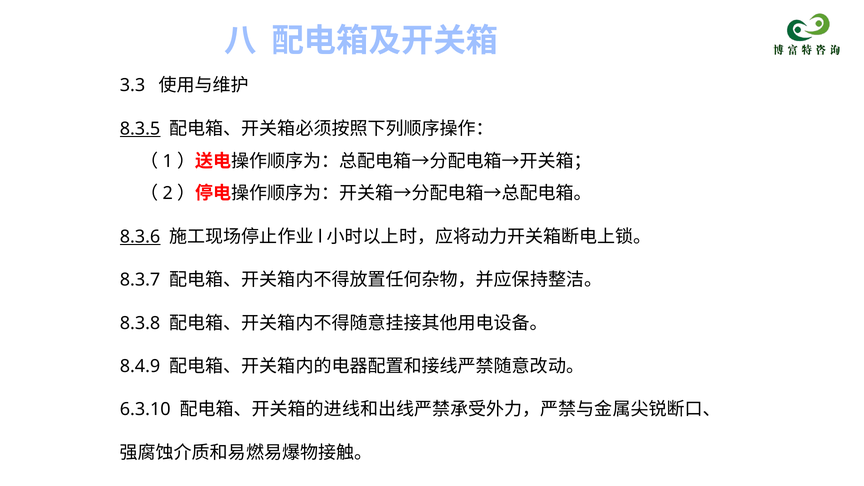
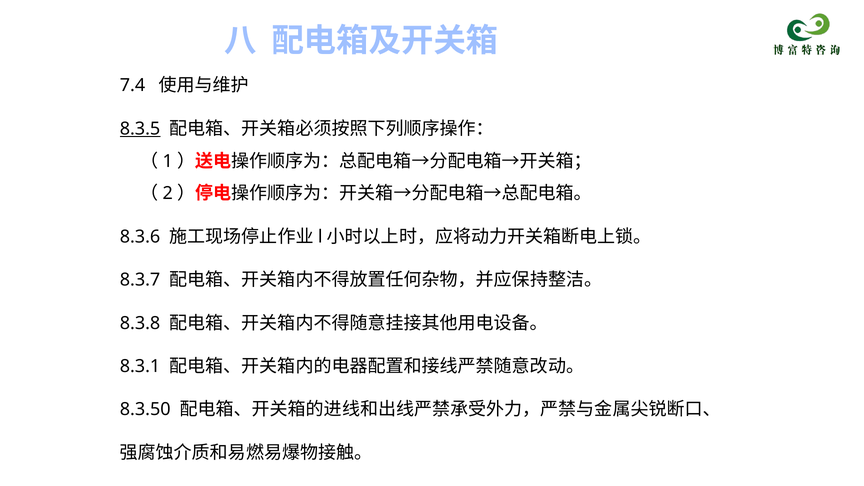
3.3: 3.3 -> 7.4 (132, 85)
8.3.6 underline: present -> none (140, 237)
8.4.9: 8.4.9 -> 8.3.1 (140, 366)
6.3.10: 6.3.10 -> 8.3.50 (145, 410)
